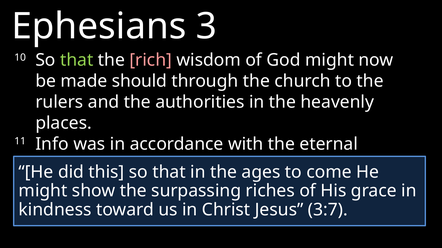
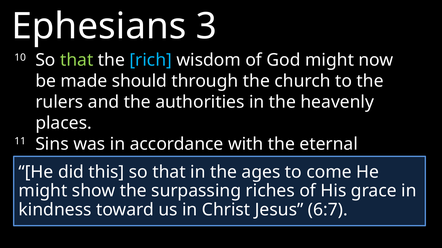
rich colour: pink -> light blue (151, 60)
Info: Info -> Sins (52, 144)
3:7: 3:7 -> 6:7 (328, 210)
